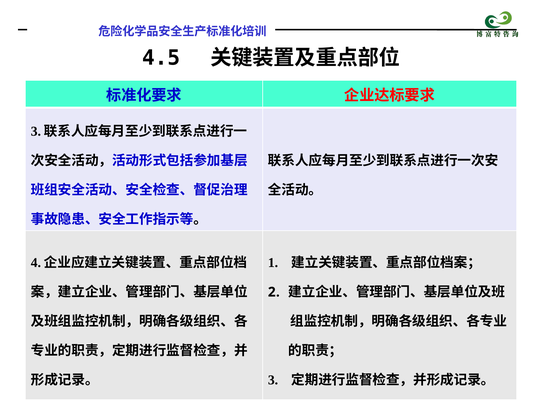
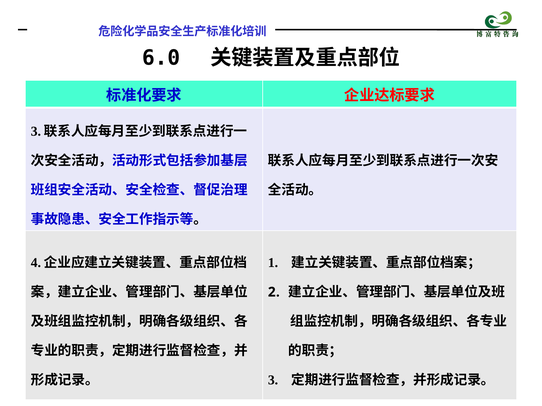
4.5: 4.5 -> 6.0 (161, 58)
